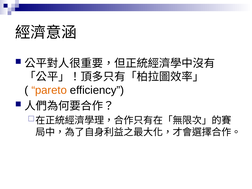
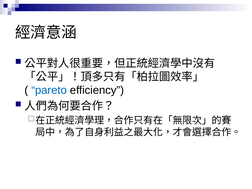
pareto colour: orange -> blue (49, 90)
